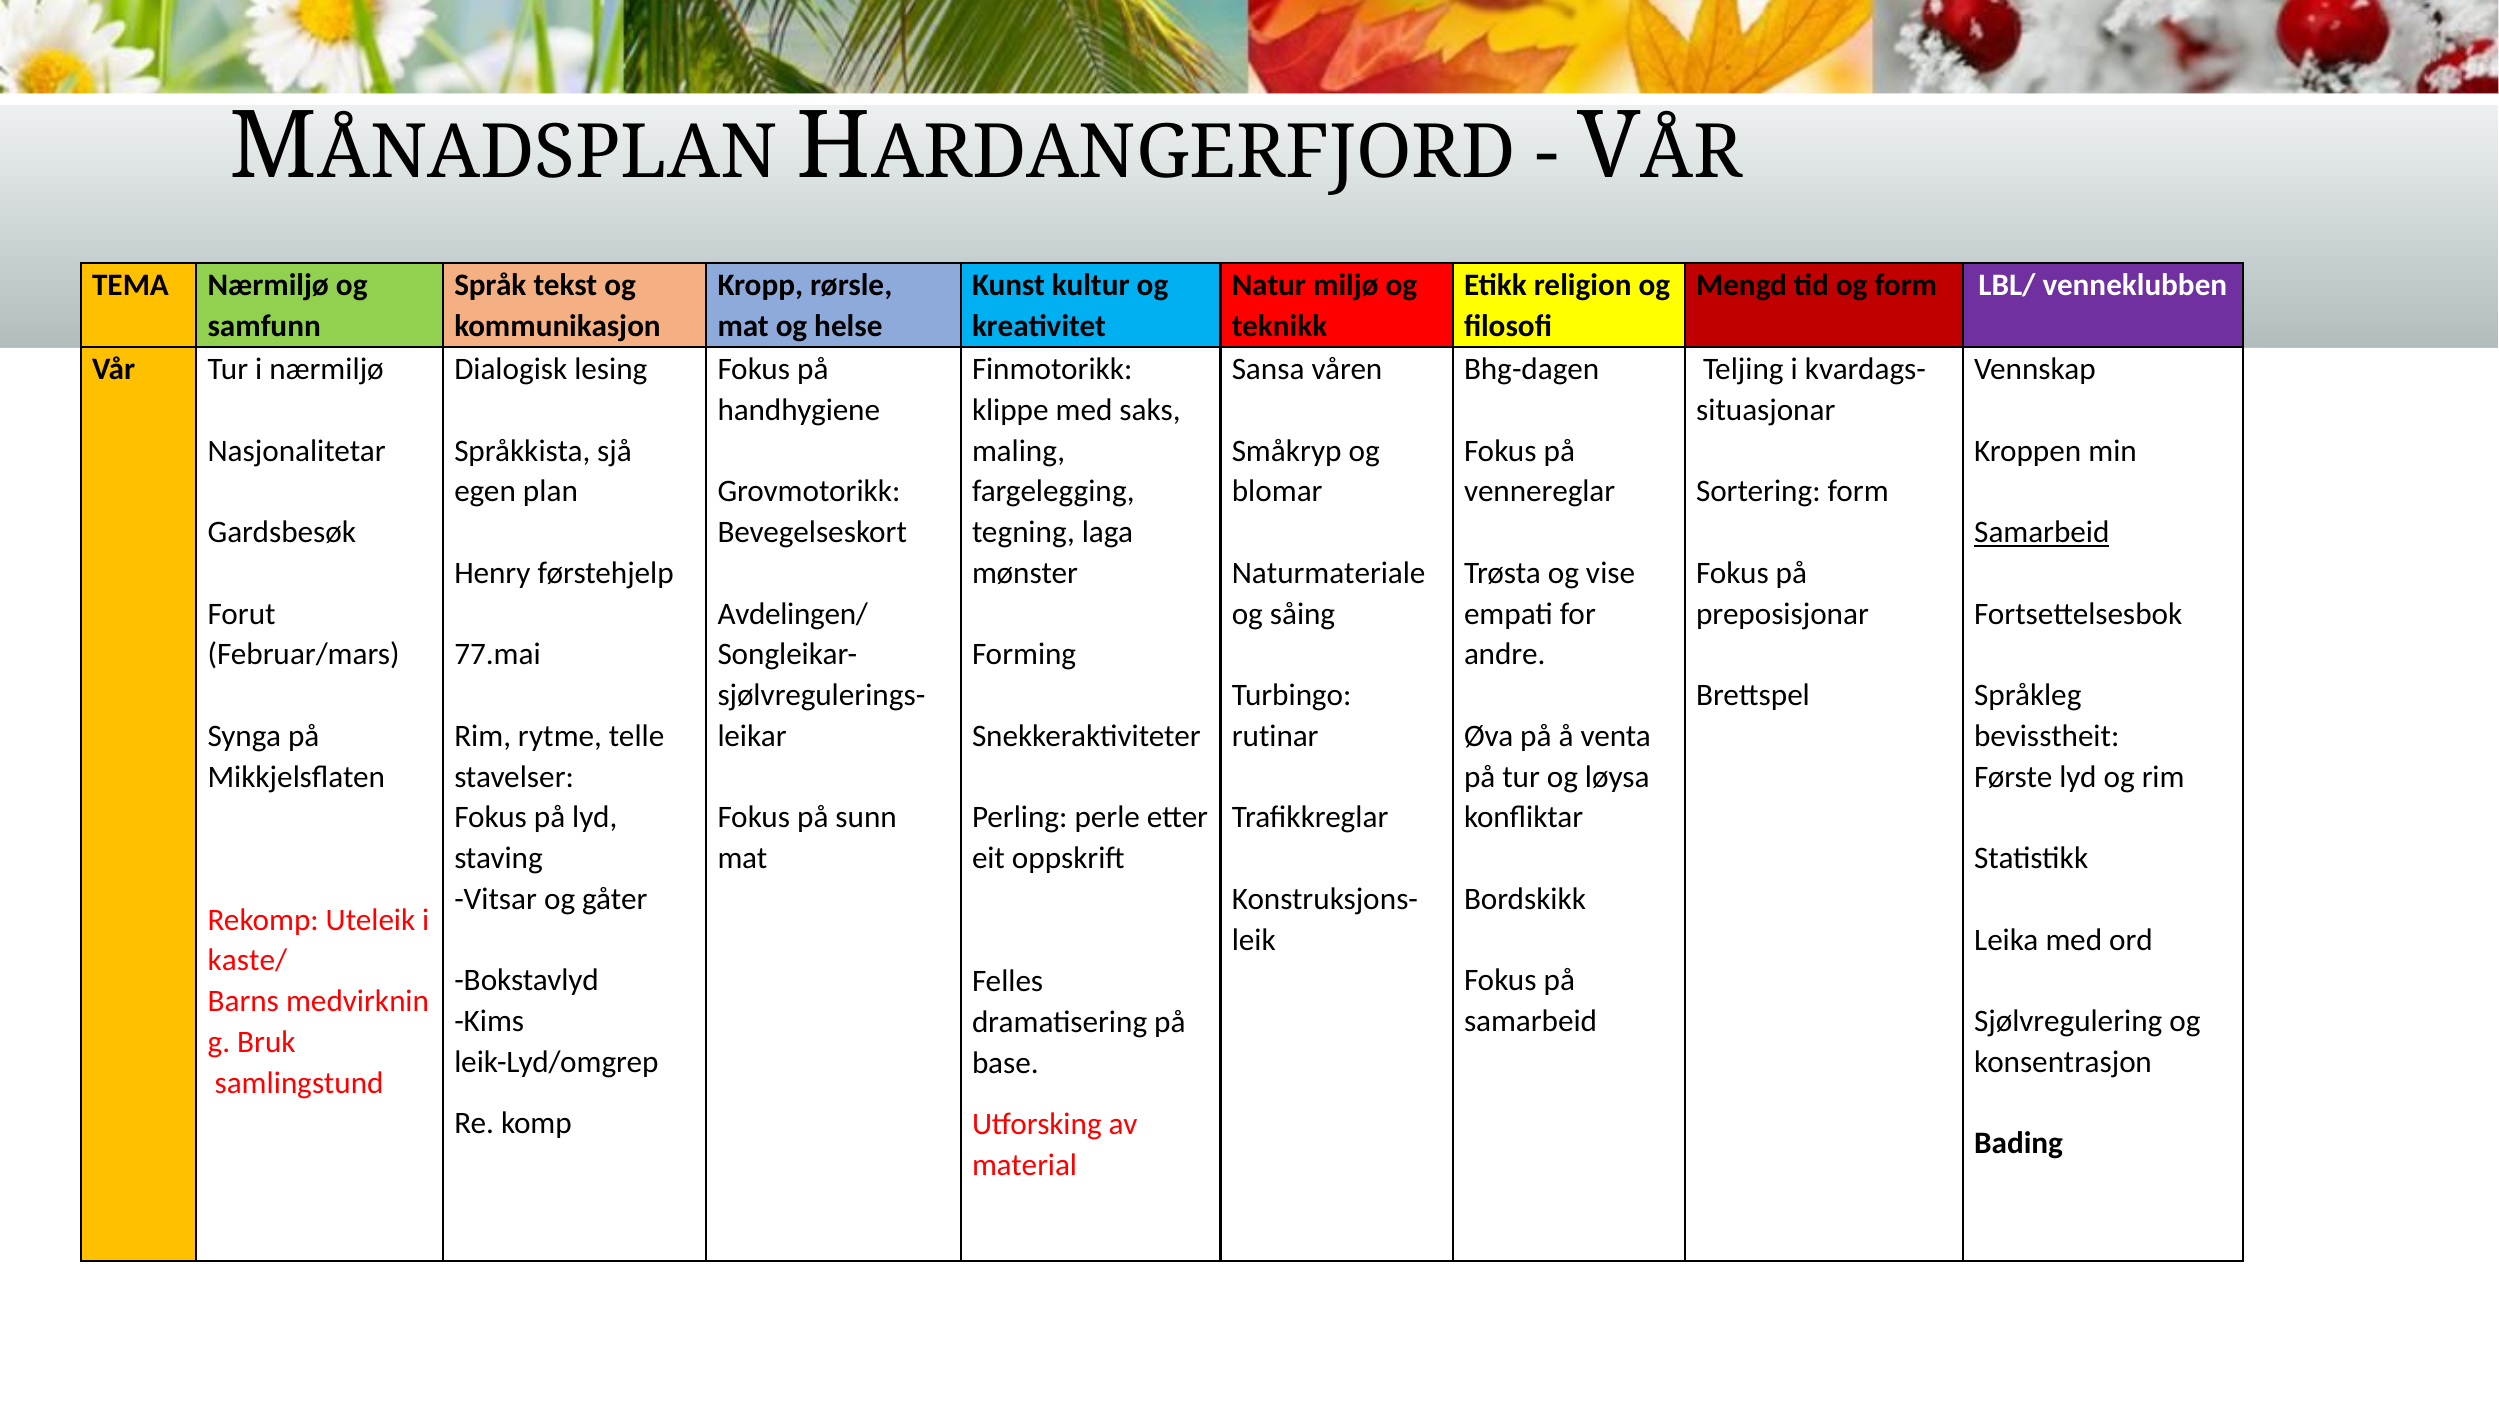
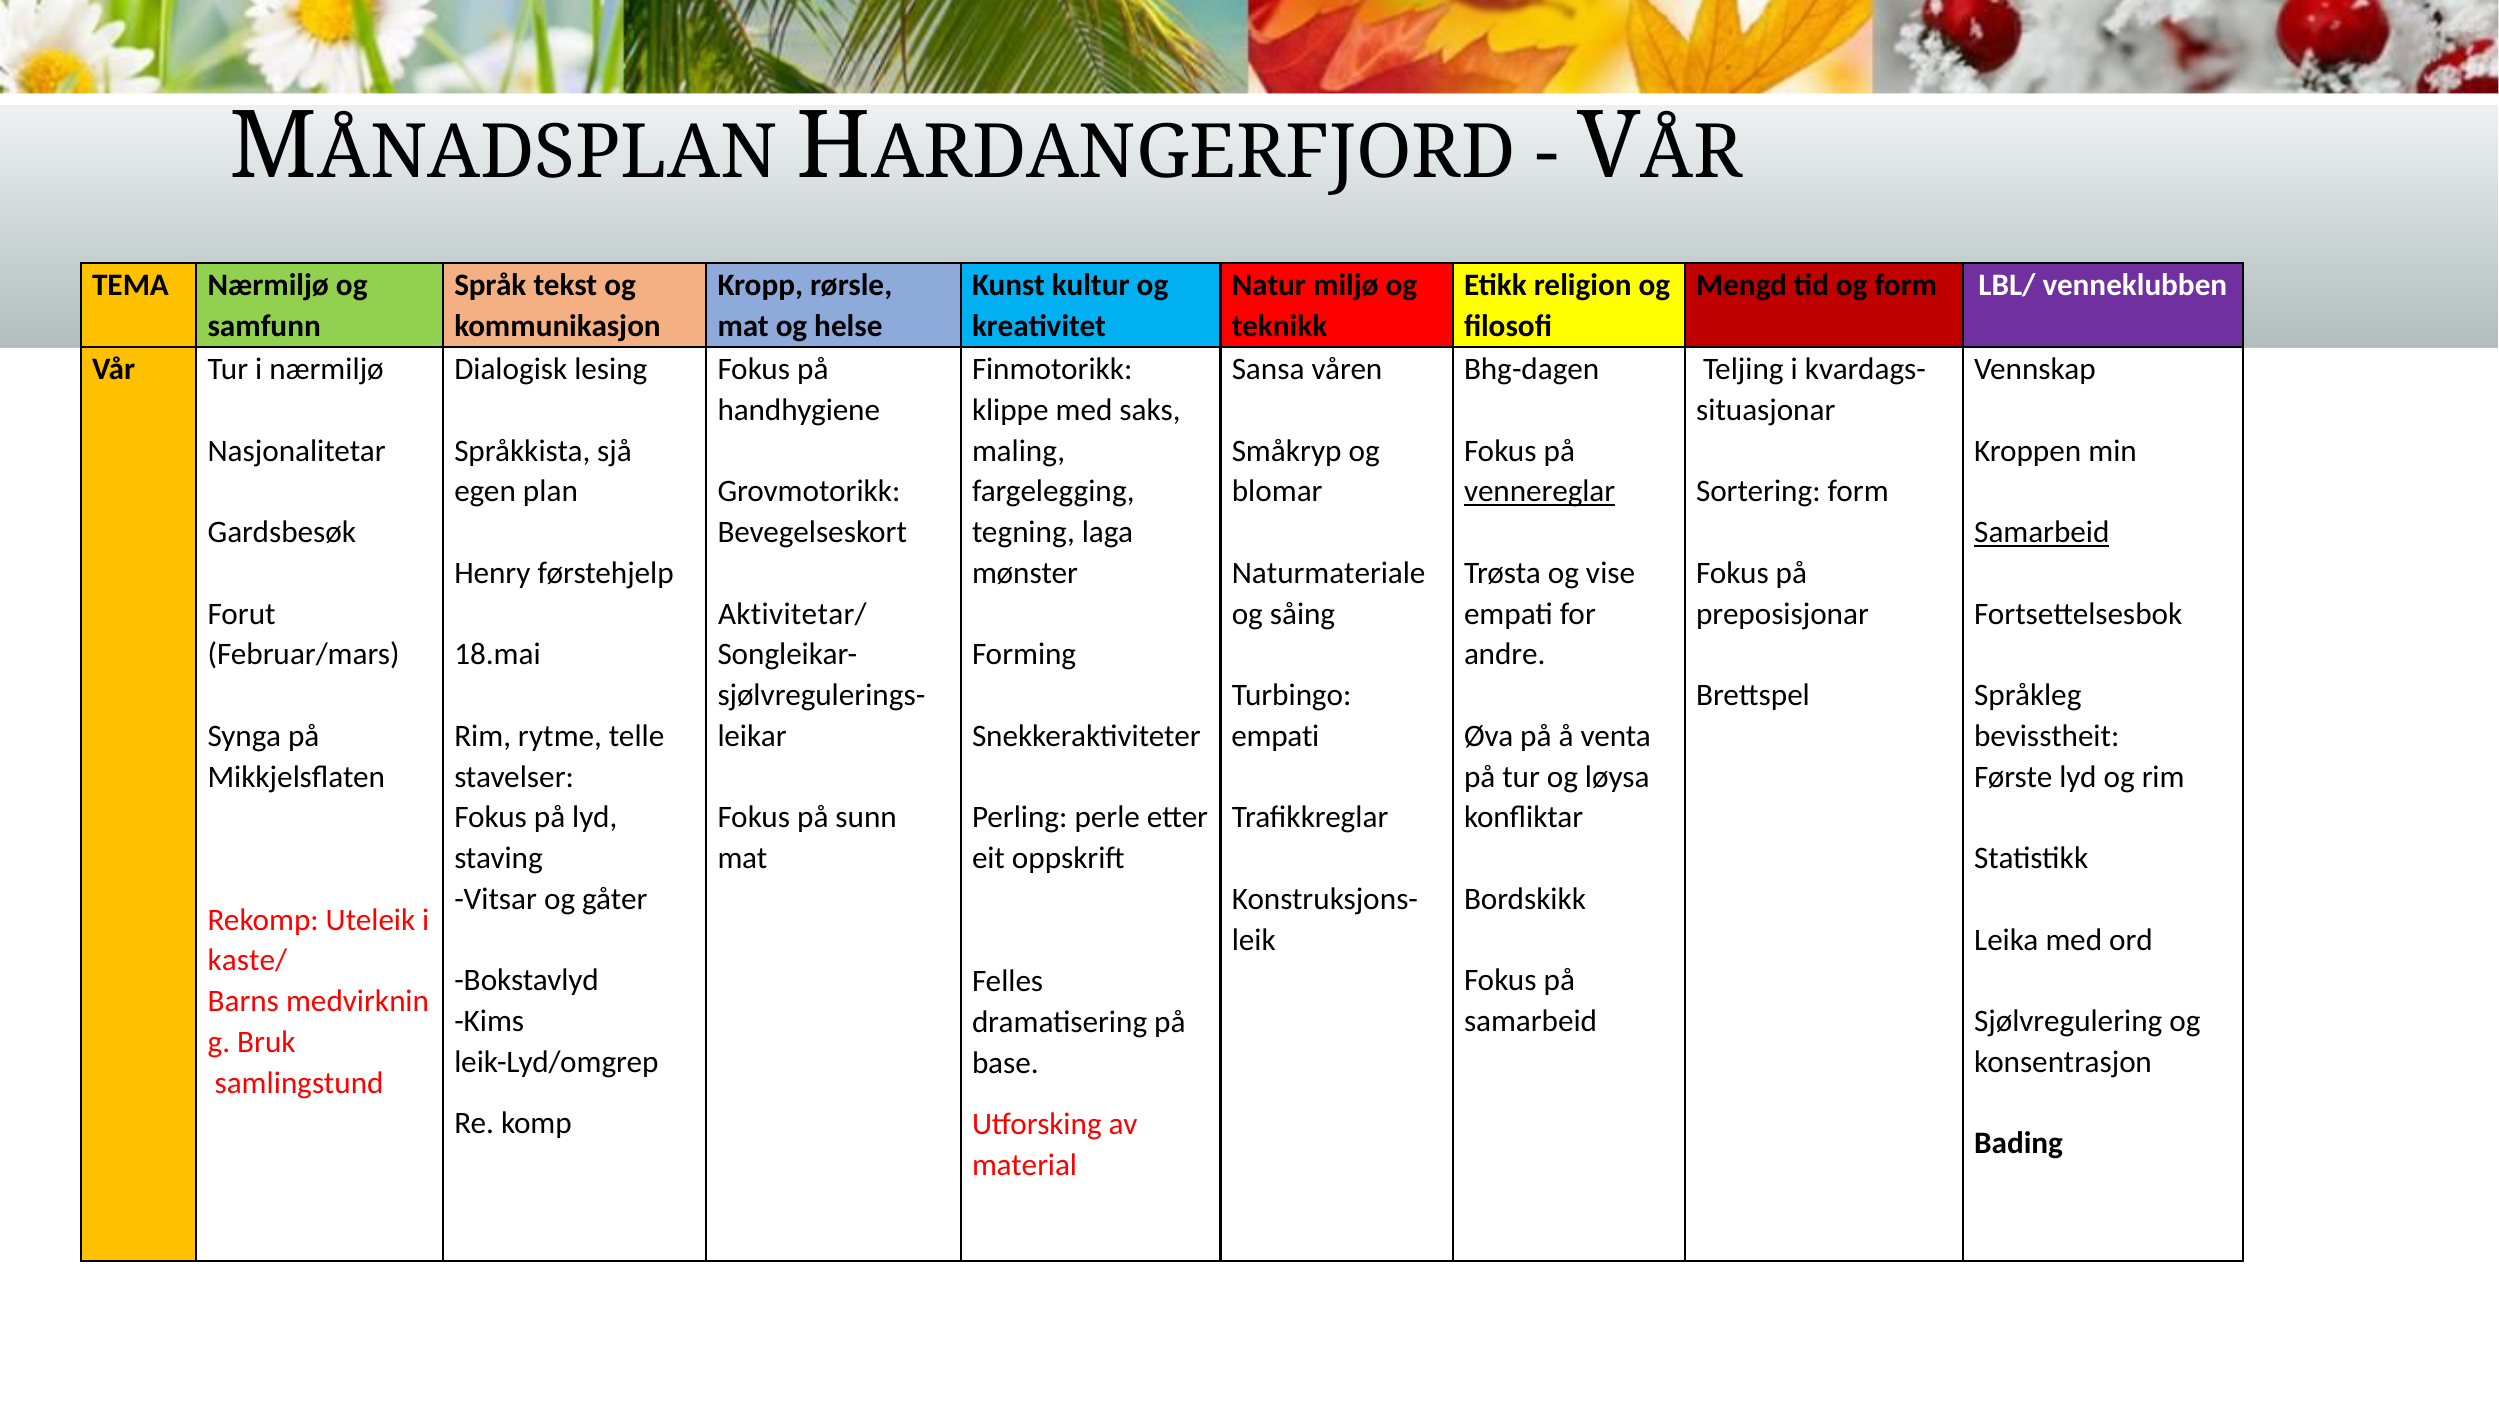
vennereglar underline: none -> present (1540, 491)
Avdelingen/: Avdelingen/ -> Aktivitetar/ (792, 614)
77.mai: 77.mai -> 18.mai (497, 654)
rutinar: rutinar -> empati (1275, 736)
